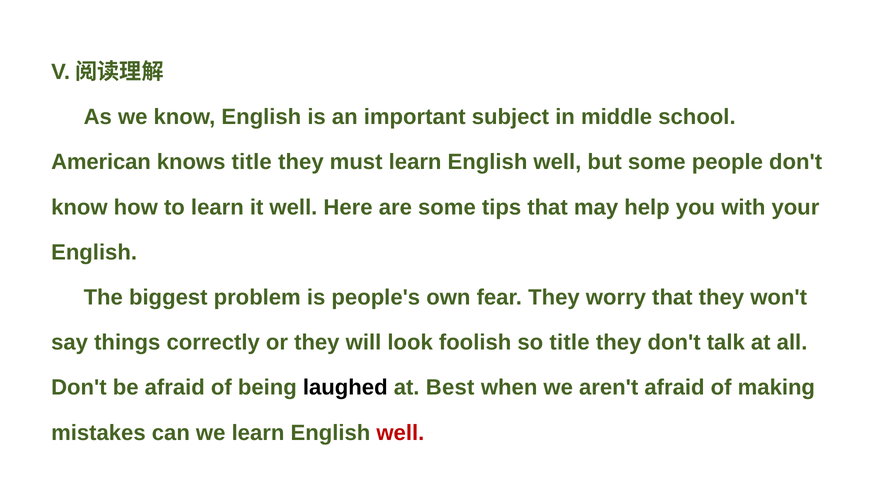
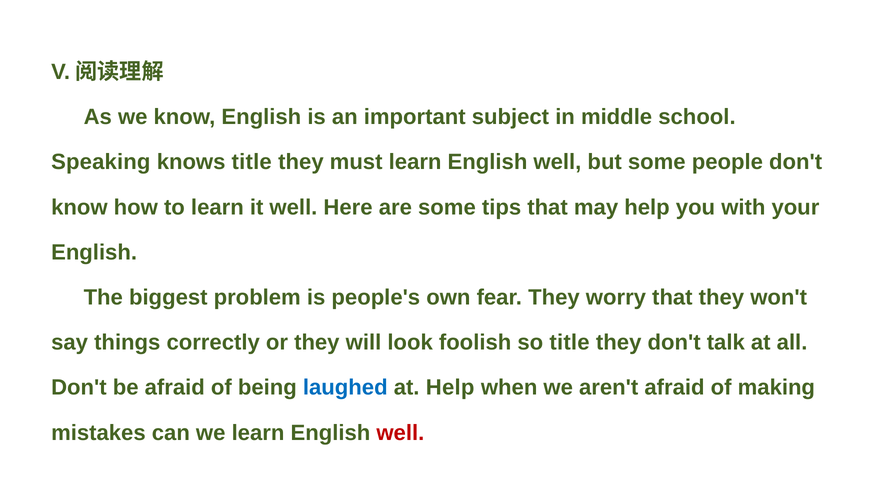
American: American -> Speaking (101, 162)
laughed colour: black -> blue (345, 388)
at Best: Best -> Help (450, 388)
